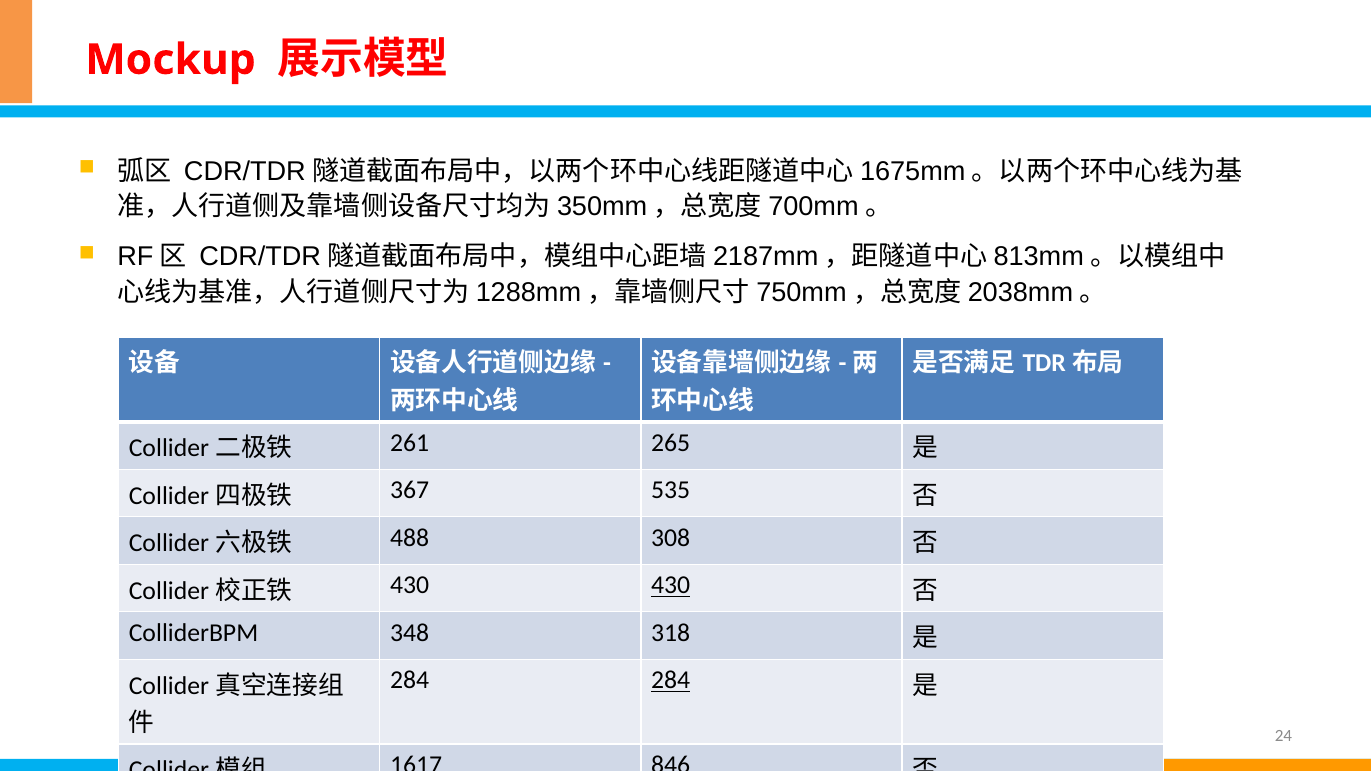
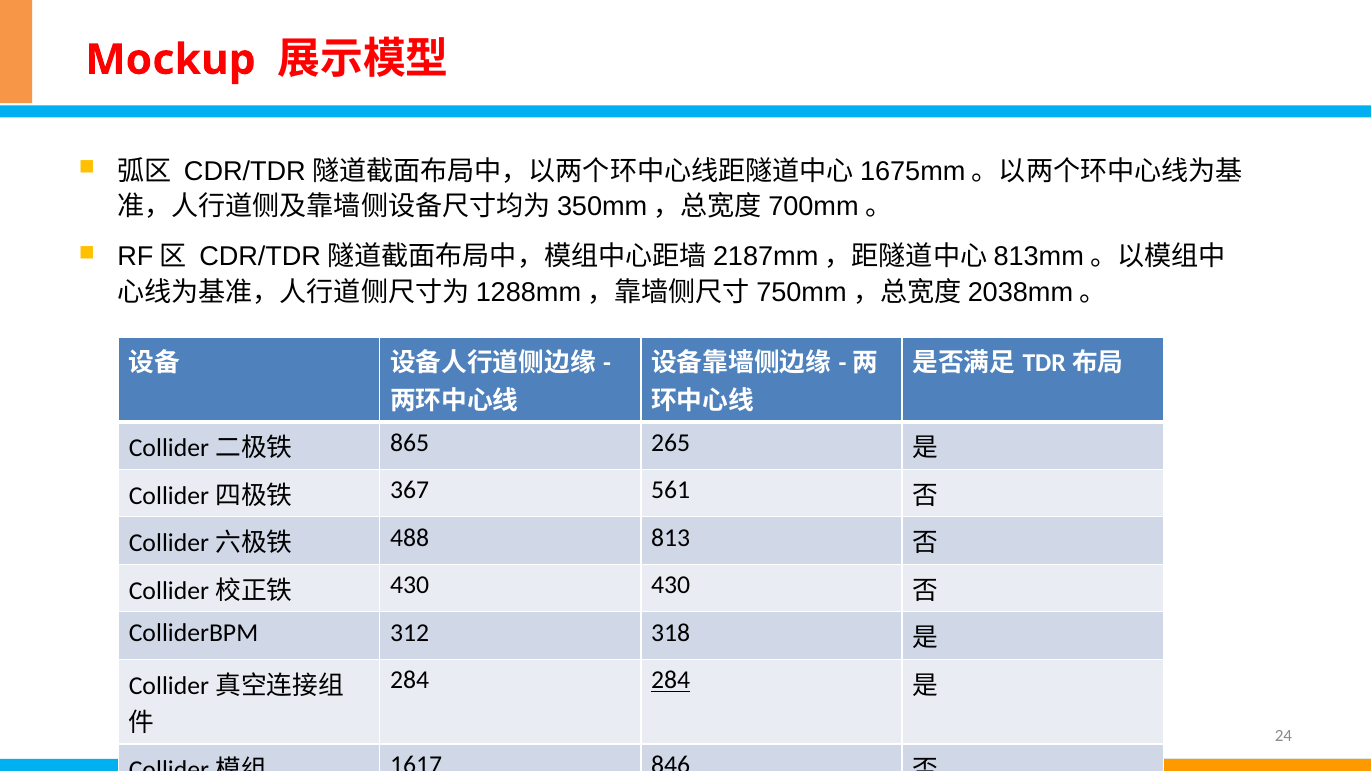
261: 261 -> 865 (410, 443)
535: 535 -> 561 (671, 490)
308: 308 -> 813 (671, 538)
430 underline: present -> none (671, 585)
348: 348 -> 312 (410, 633)
